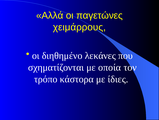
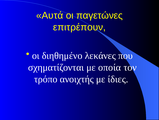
Αλλά: Αλλά -> Αυτά (50, 15)
χειμάρρους: χειμάρρους -> επιτρέπουν (79, 27)
κάστορα: κάστορα -> ανοιχτής (77, 79)
